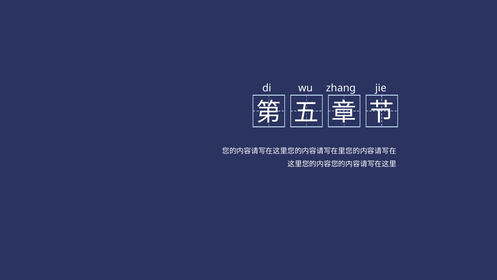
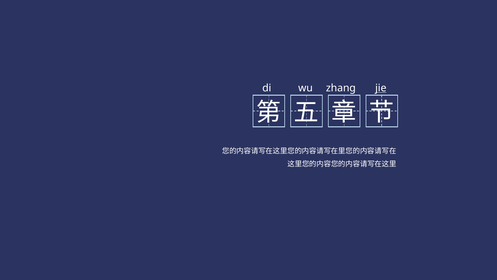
jie underline: none -> present (381, 88)
